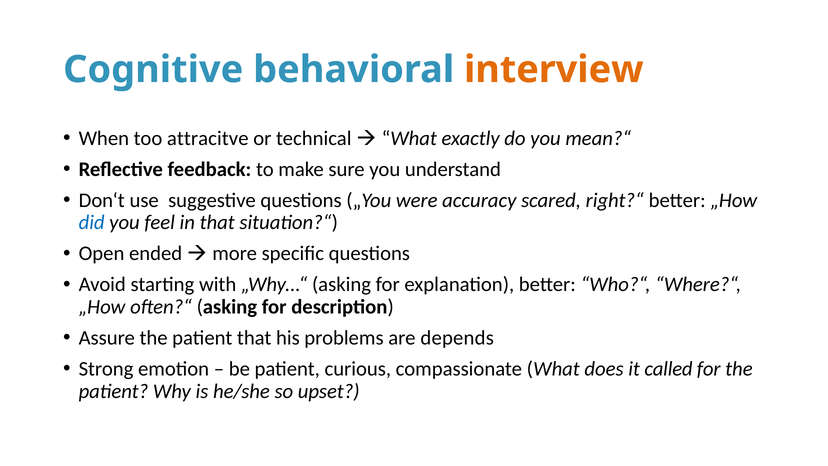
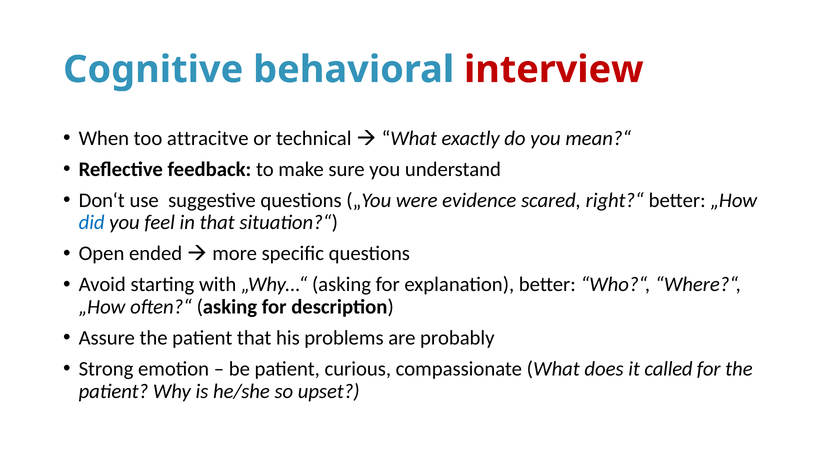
interview colour: orange -> red (554, 70)
accuracy: accuracy -> evidence (479, 200)
depends: depends -> probably (457, 338)
